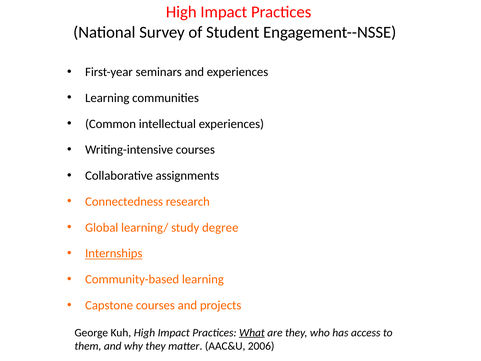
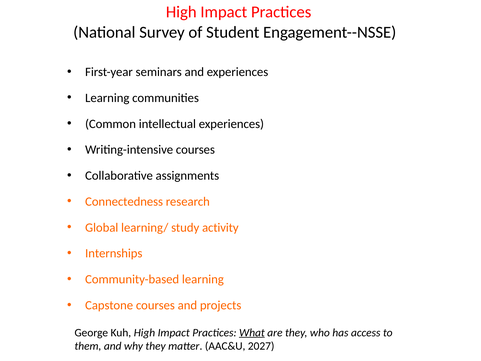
degree: degree -> activity (220, 227)
Internships underline: present -> none (114, 253)
2006: 2006 -> 2027 (261, 346)
